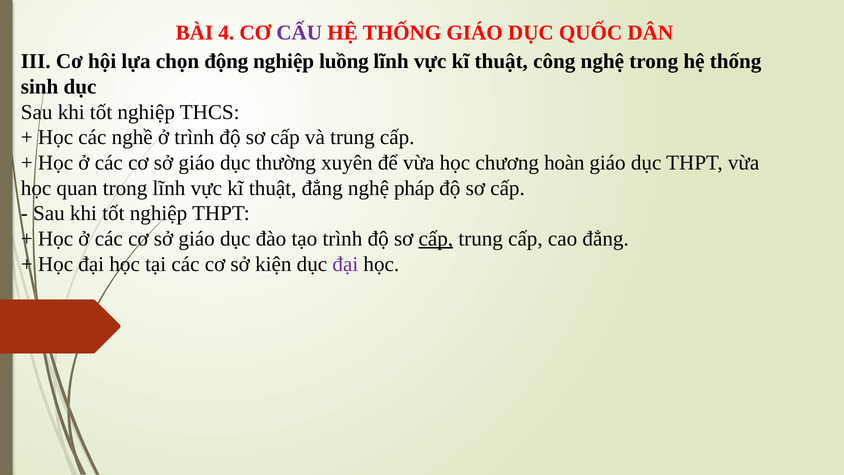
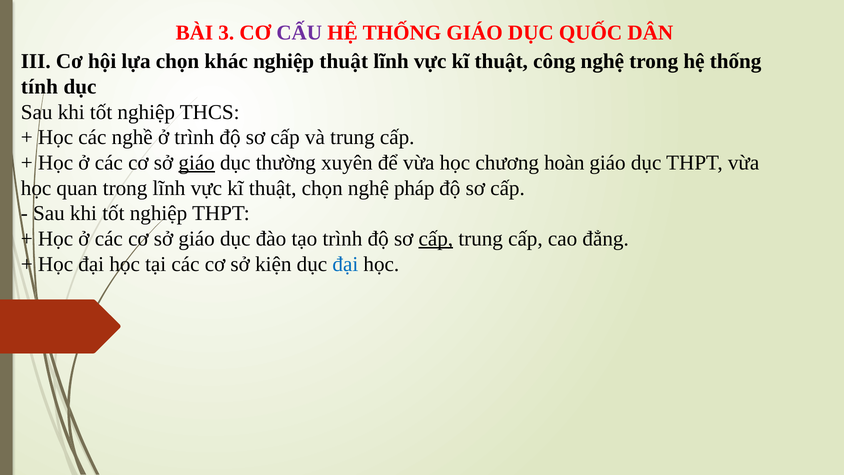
4: 4 -> 3 (226, 33)
động: động -> khác (226, 61)
nghiệp luồng: luồng -> thuật (344, 61)
sinh: sinh -> tính (39, 87)
giáo underline: none -> present (197, 163)
thuật đẳng: đẳng -> chọn (322, 188)
đại colour: purple -> blue (345, 264)
